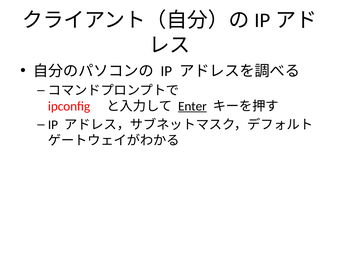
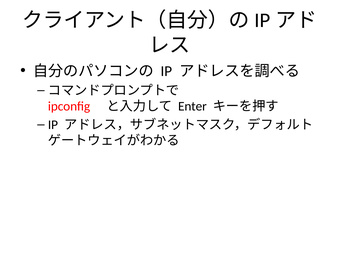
Enter underline: present -> none (192, 106)
